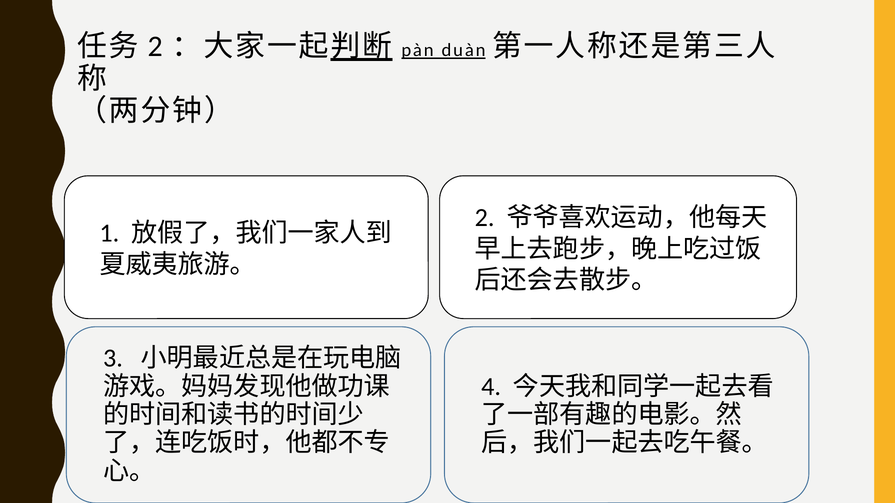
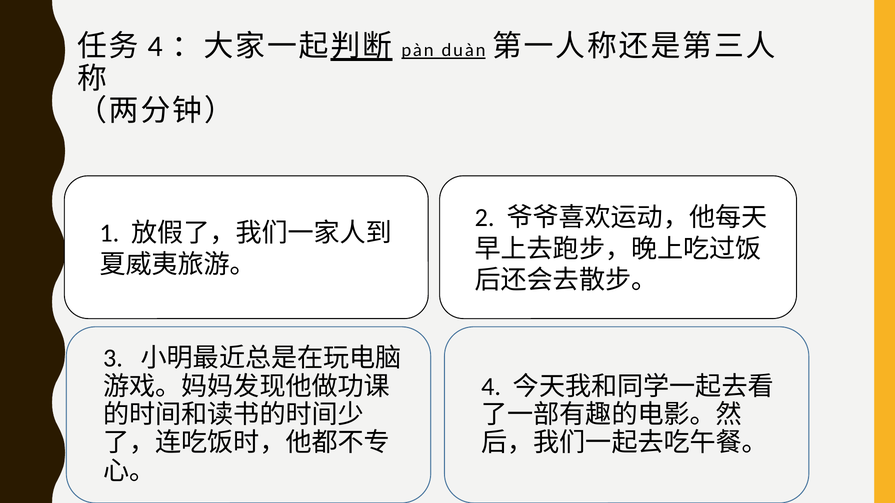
2: 2 -> 4 (155, 47)
